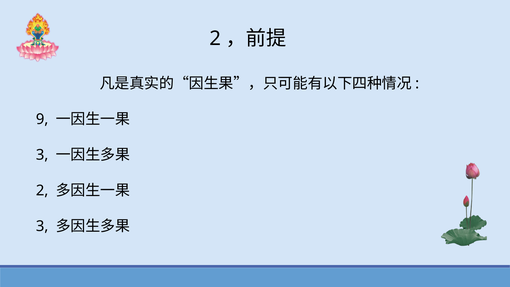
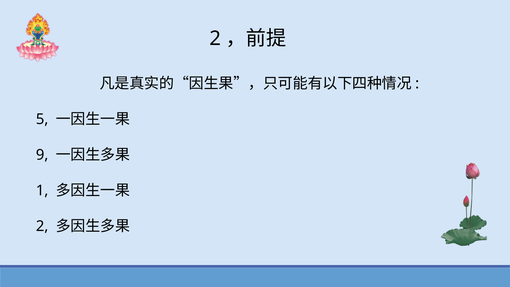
9: 9 -> 5 (42, 119)
3: 3 -> 9 (42, 155)
2: 2 -> 1 (42, 191)
3: 3 -> 2 (42, 226)
